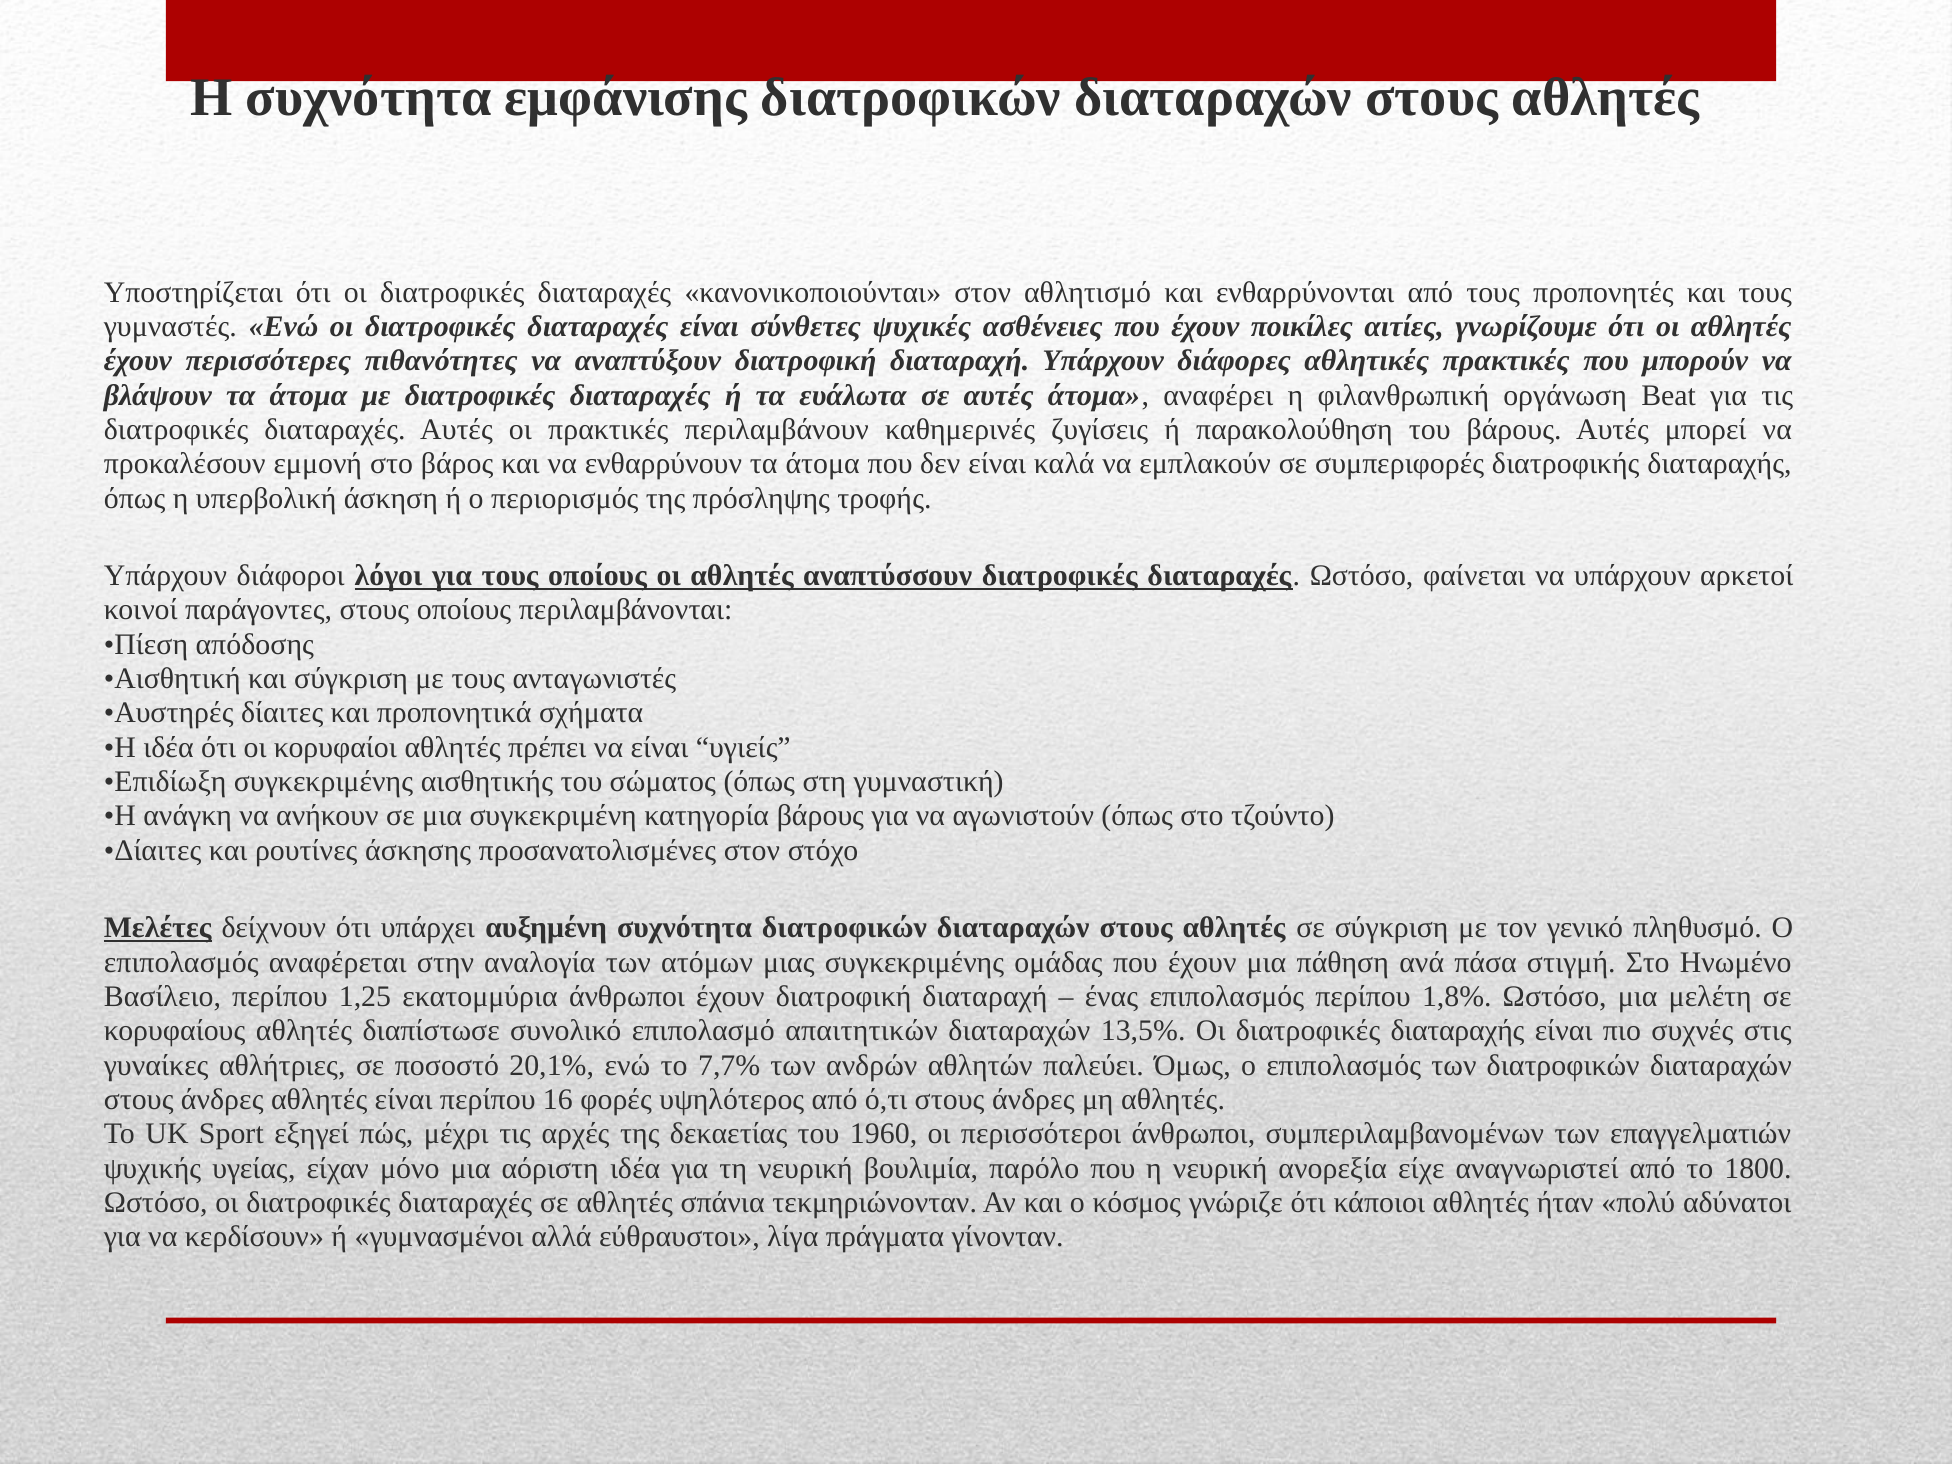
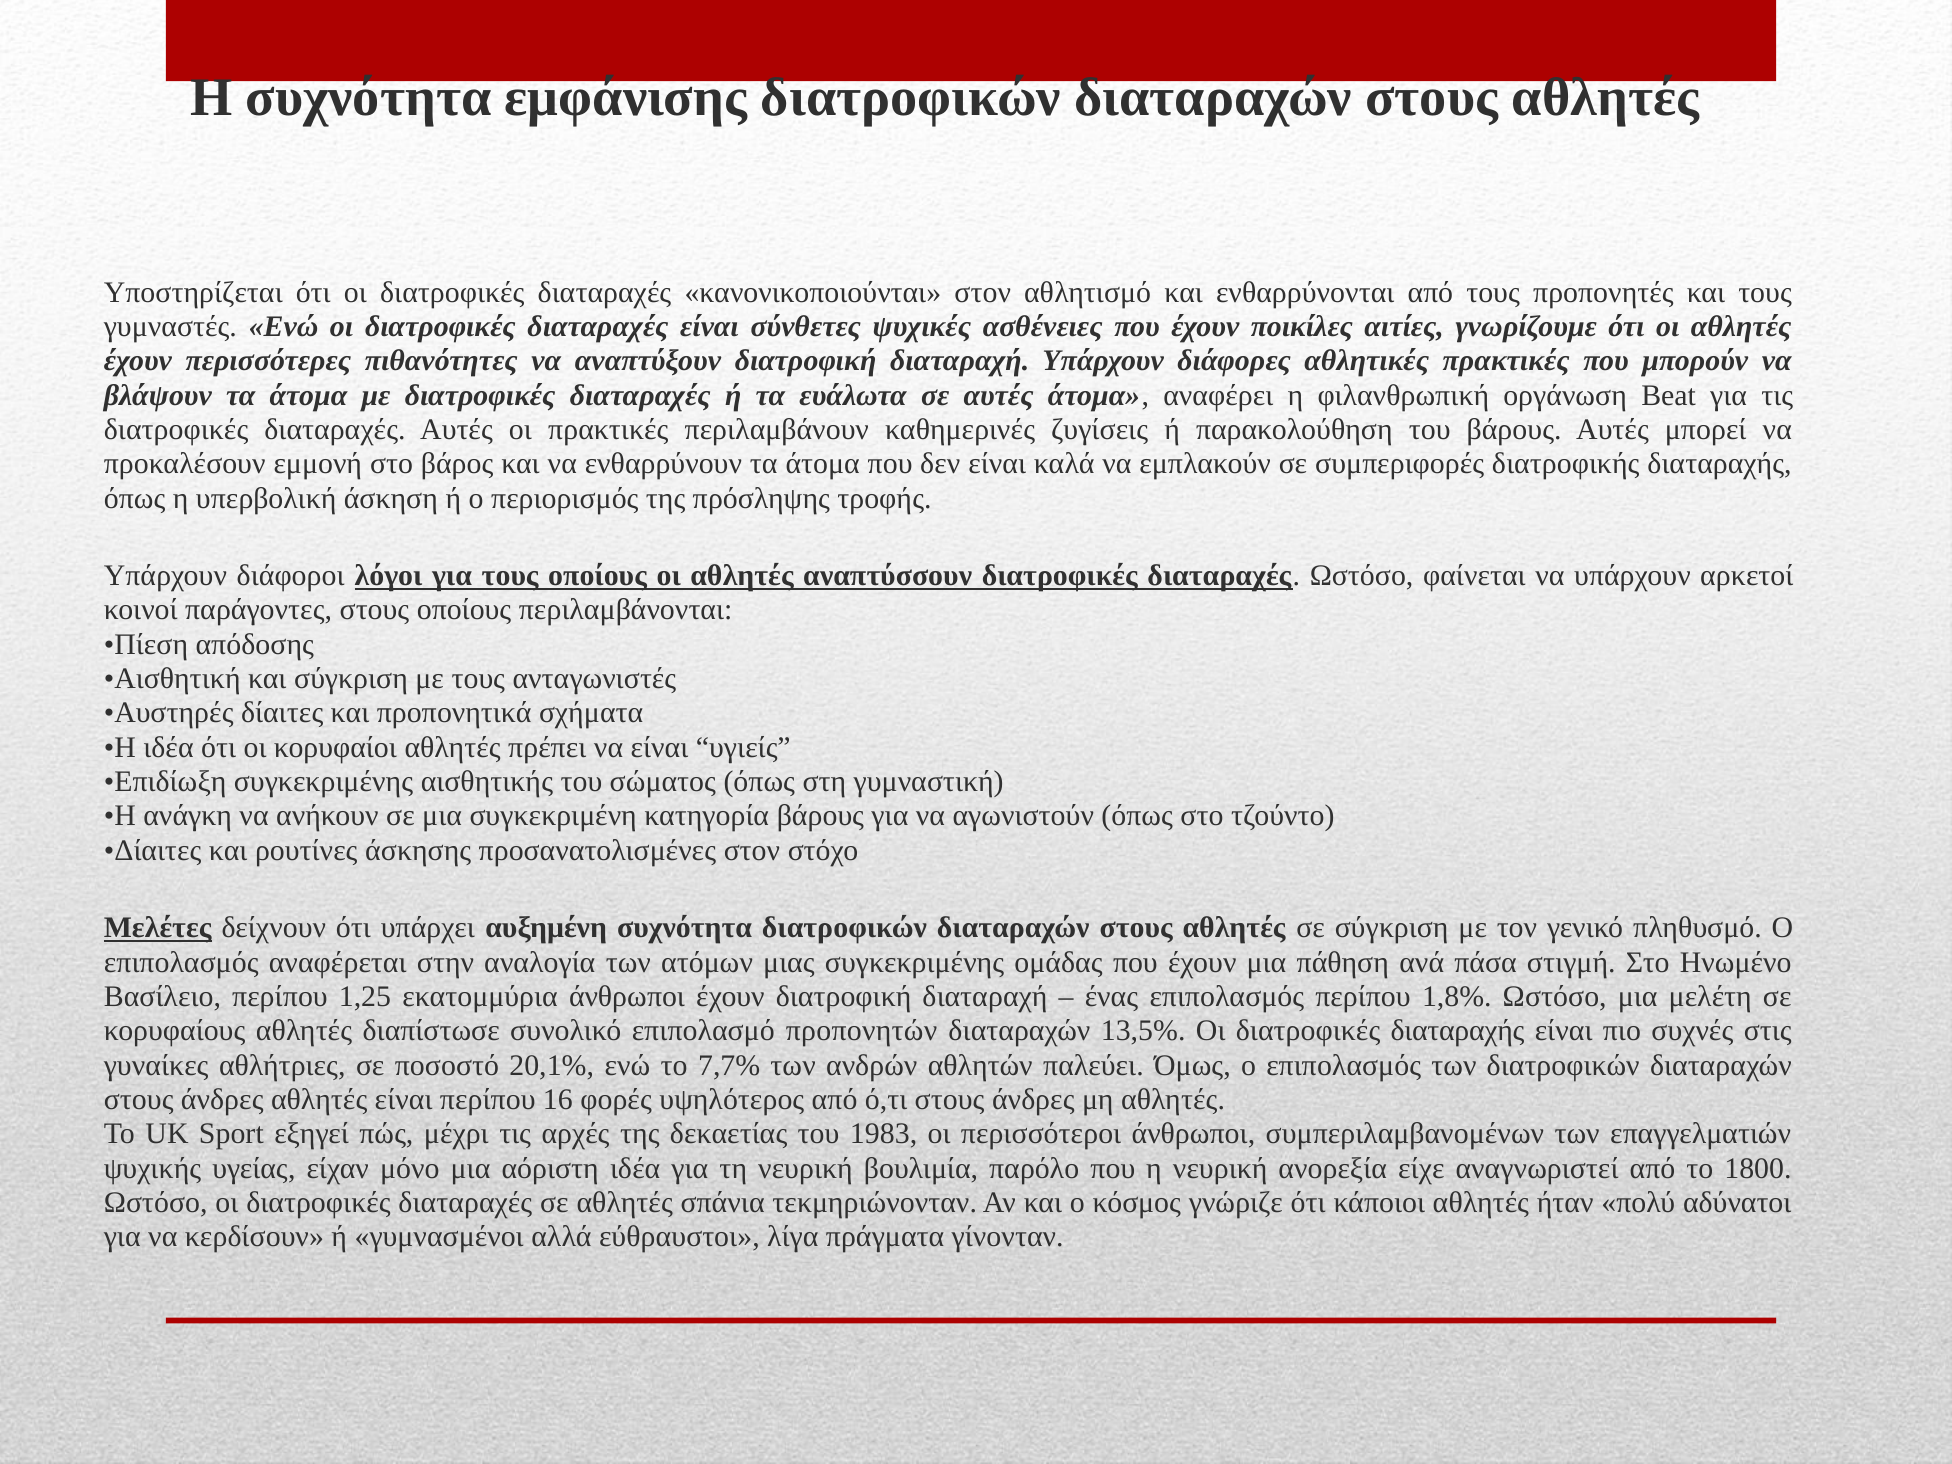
απαιτητικών: απαιτητικών -> προπονητών (862, 1031)
1960: 1960 -> 1983 (884, 1134)
